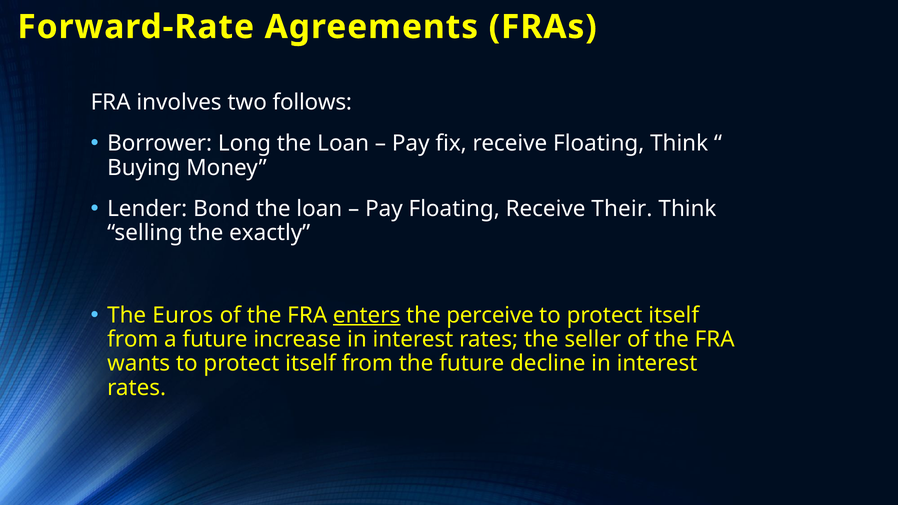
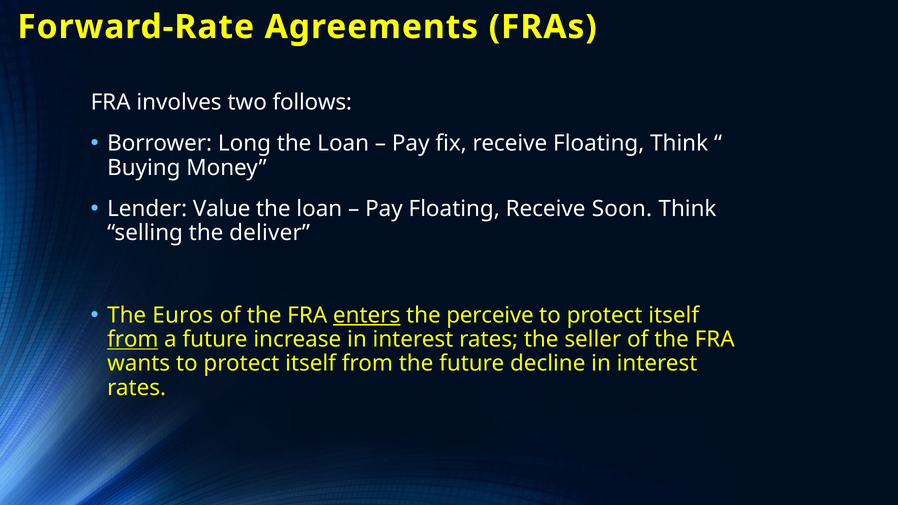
Bond: Bond -> Value (222, 209)
Their: Their -> Soon (622, 209)
exactly: exactly -> deliver (270, 233)
from underline: none -> present (133, 339)
